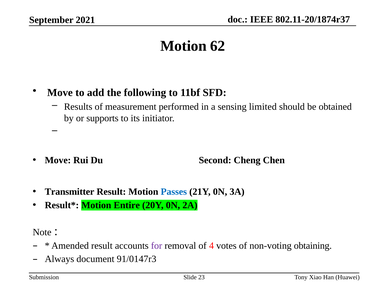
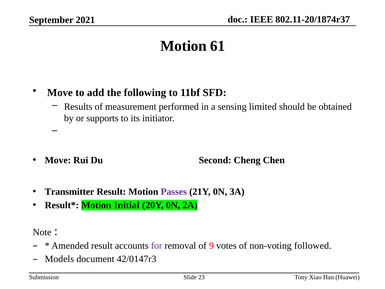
62: 62 -> 61 (218, 46)
Passes colour: blue -> purple (174, 191)
Entire: Entire -> Initial (127, 205)
4: 4 -> 9 (212, 245)
obtaining: obtaining -> followed (313, 245)
Always: Always -> Models (59, 259)
91/0147r3: 91/0147r3 -> 42/0147r3 (137, 259)
